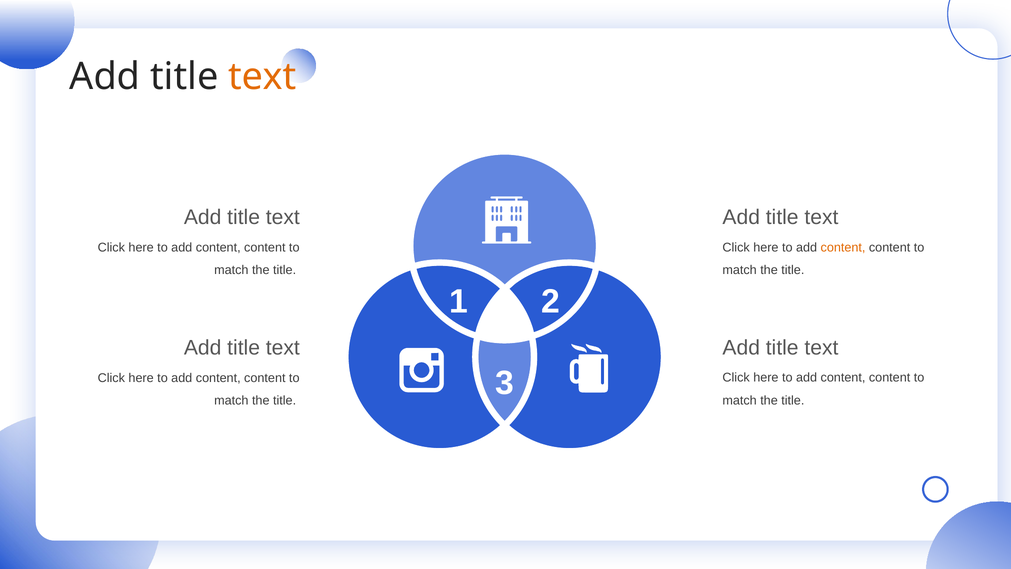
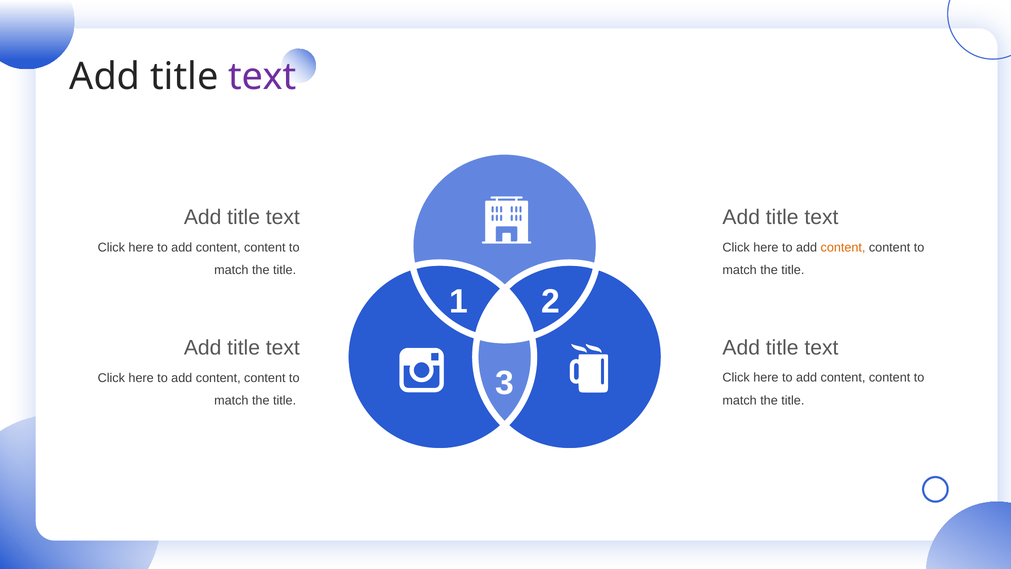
text colour: orange -> purple (262, 77)
